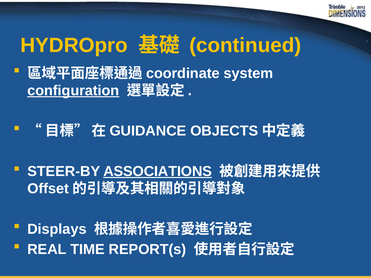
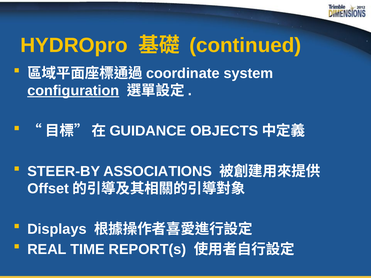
ASSOCIATIONS underline: present -> none (158, 172)
